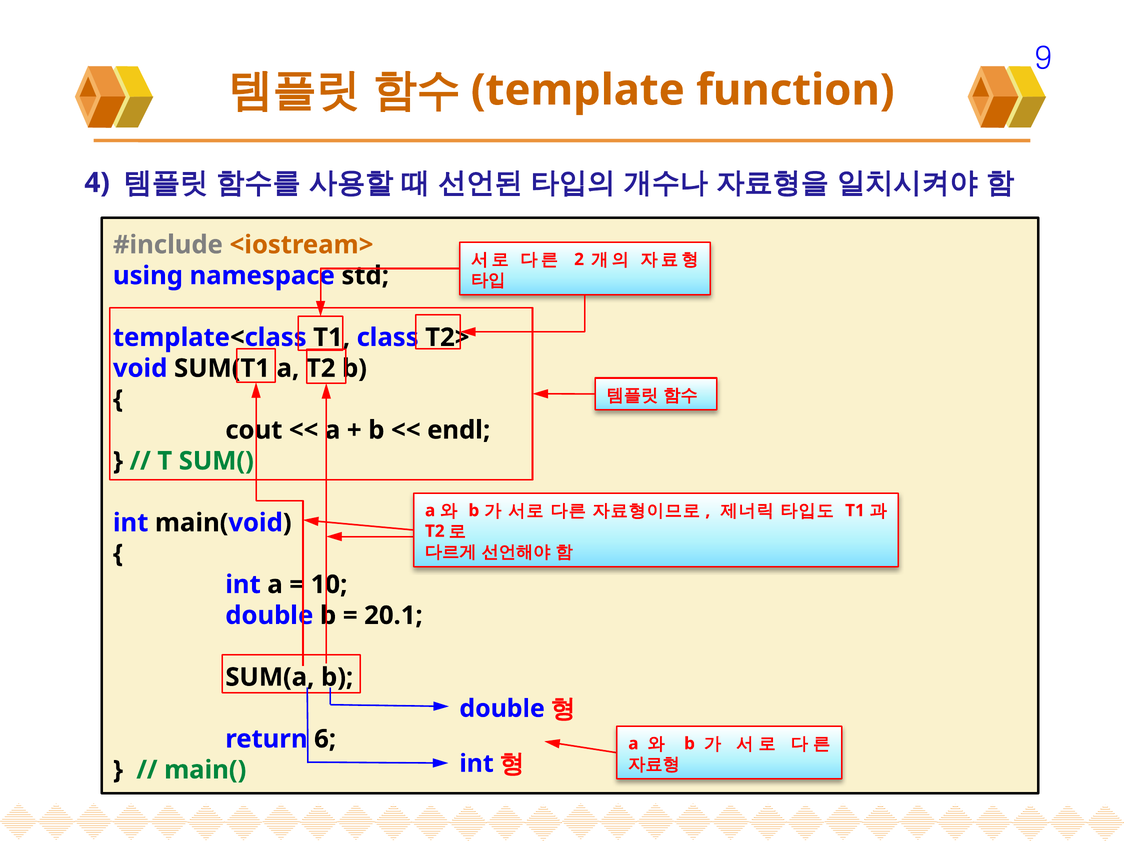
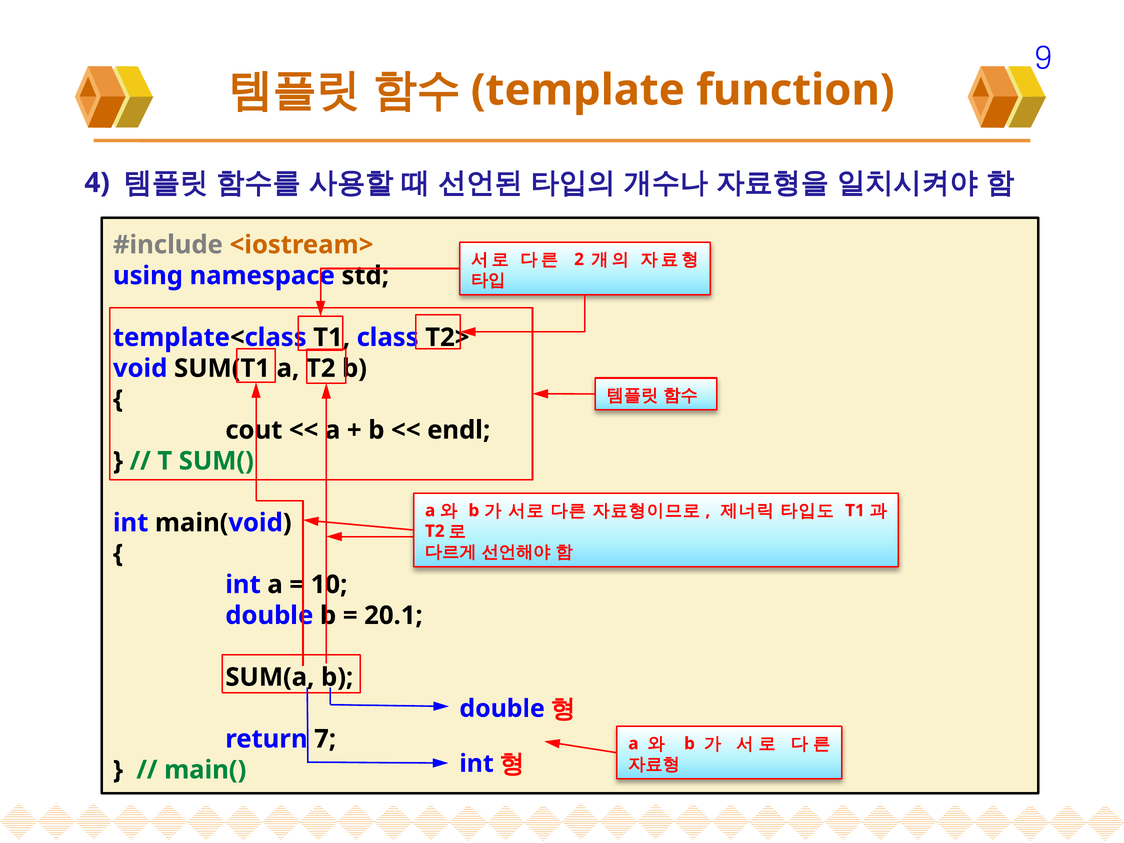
6: 6 -> 7 (325, 739)
